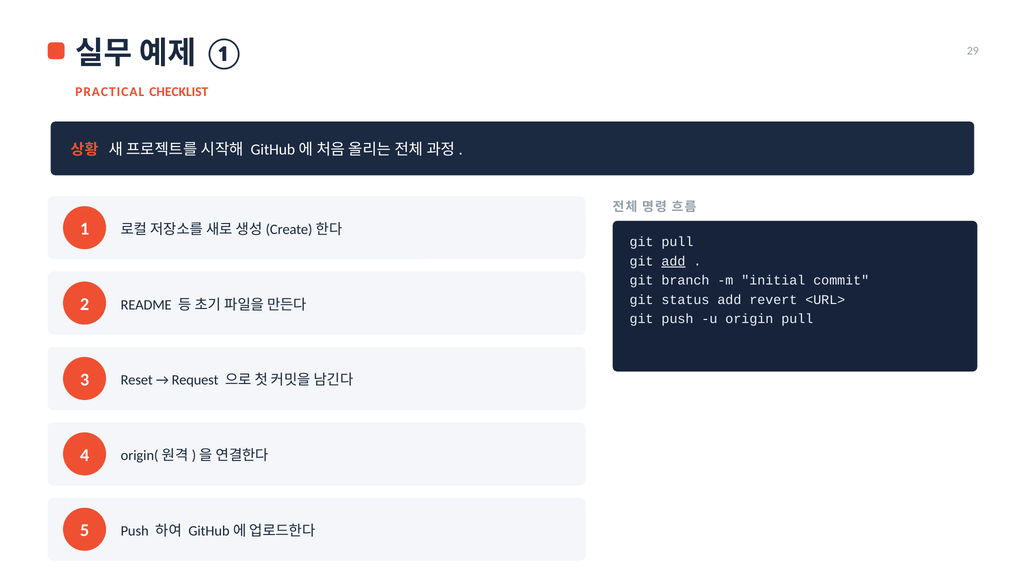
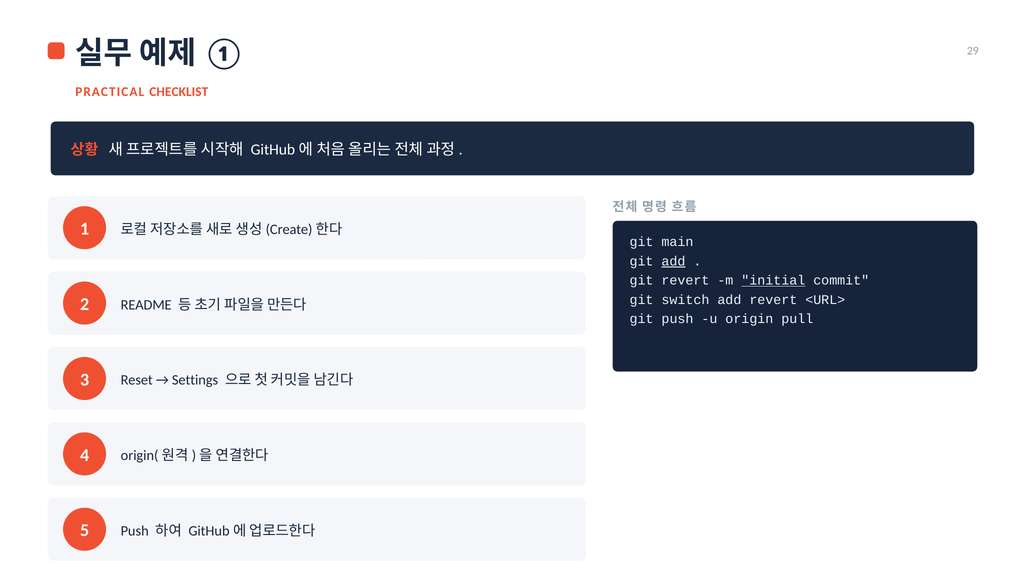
git pull: pull -> main (677, 242)
git branch: branch -> revert (685, 280)
initial underline: none -> present (773, 280)
status: status -> switch (685, 299)
Request: Request -> Settings (195, 380)
